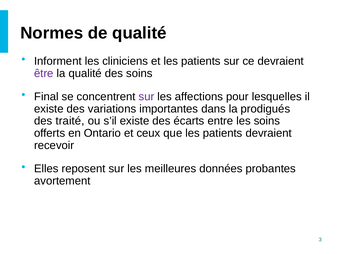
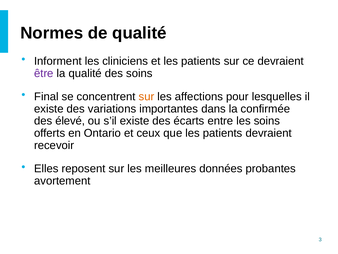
sur colour: purple -> orange (146, 96)
prodigués: prodigués -> confirmée (265, 109)
traité: traité -> élevé (70, 121)
